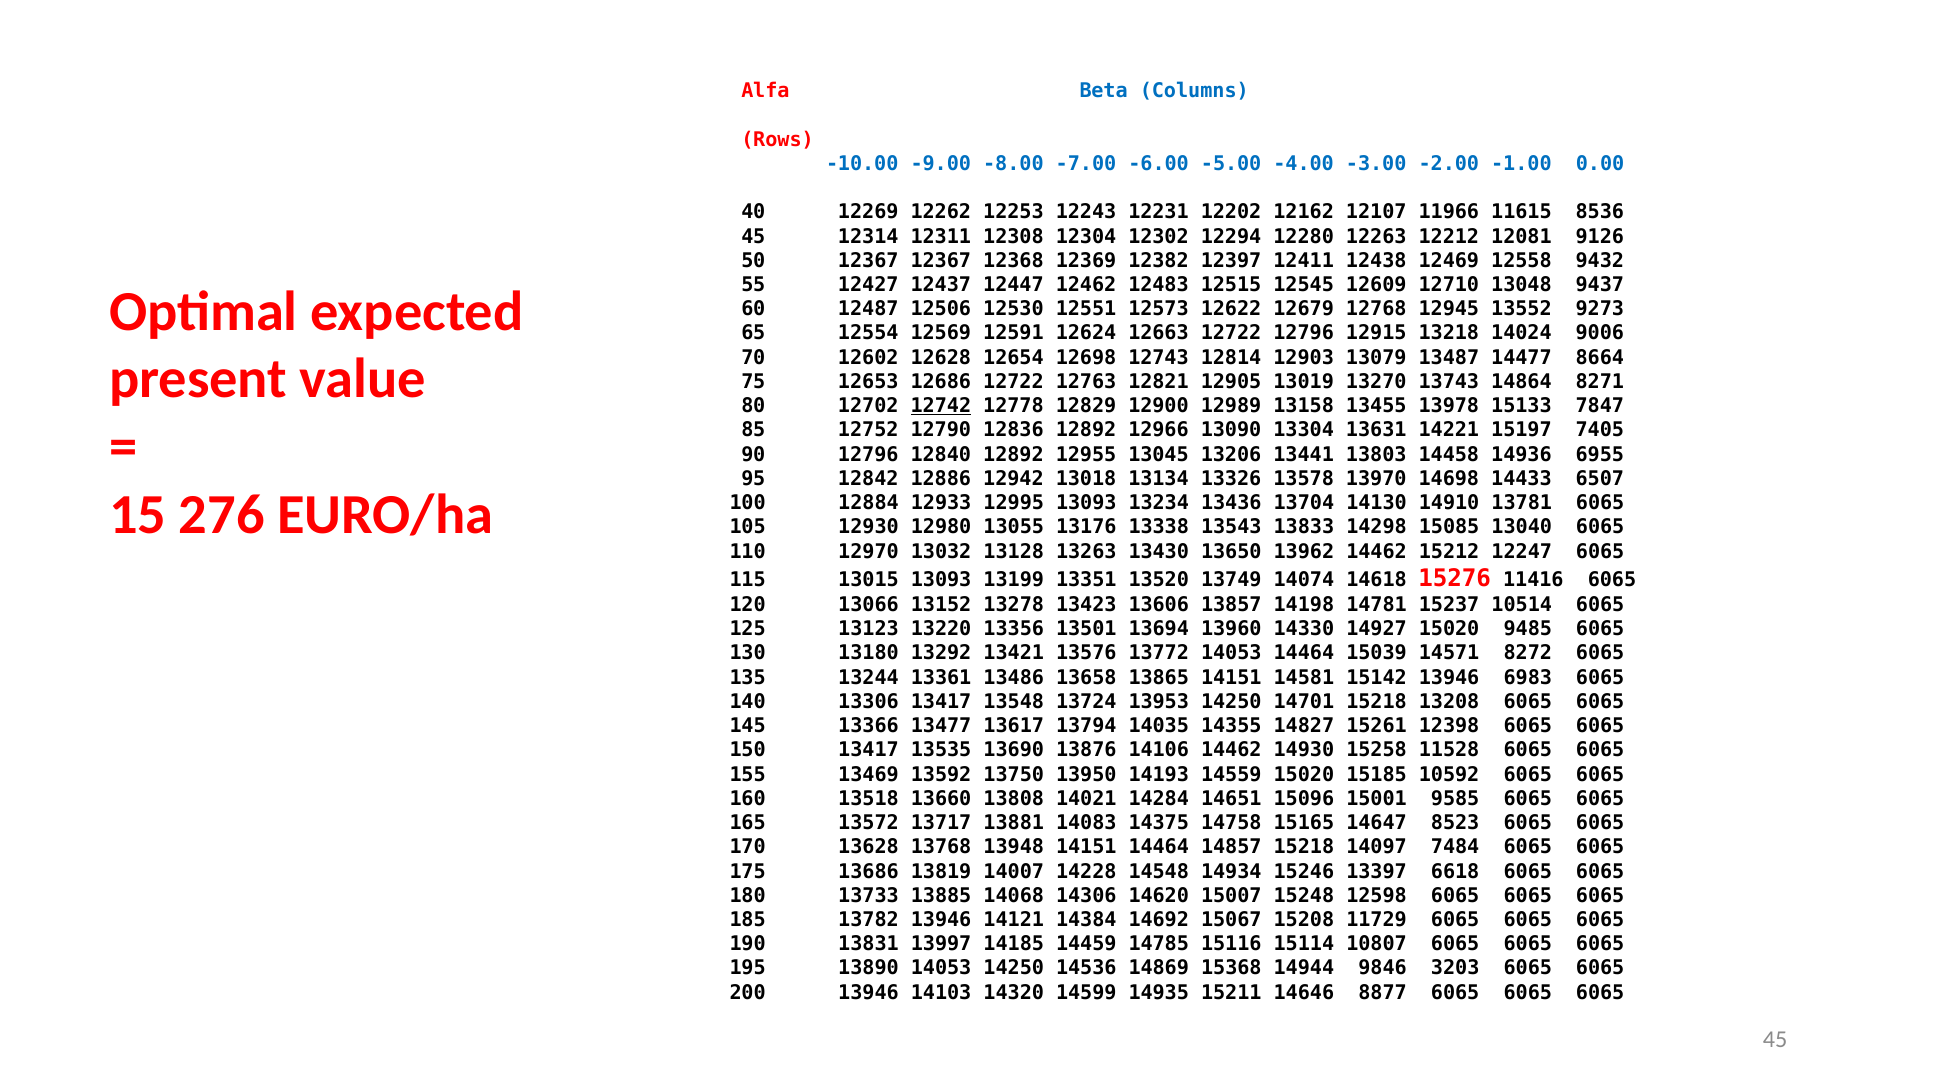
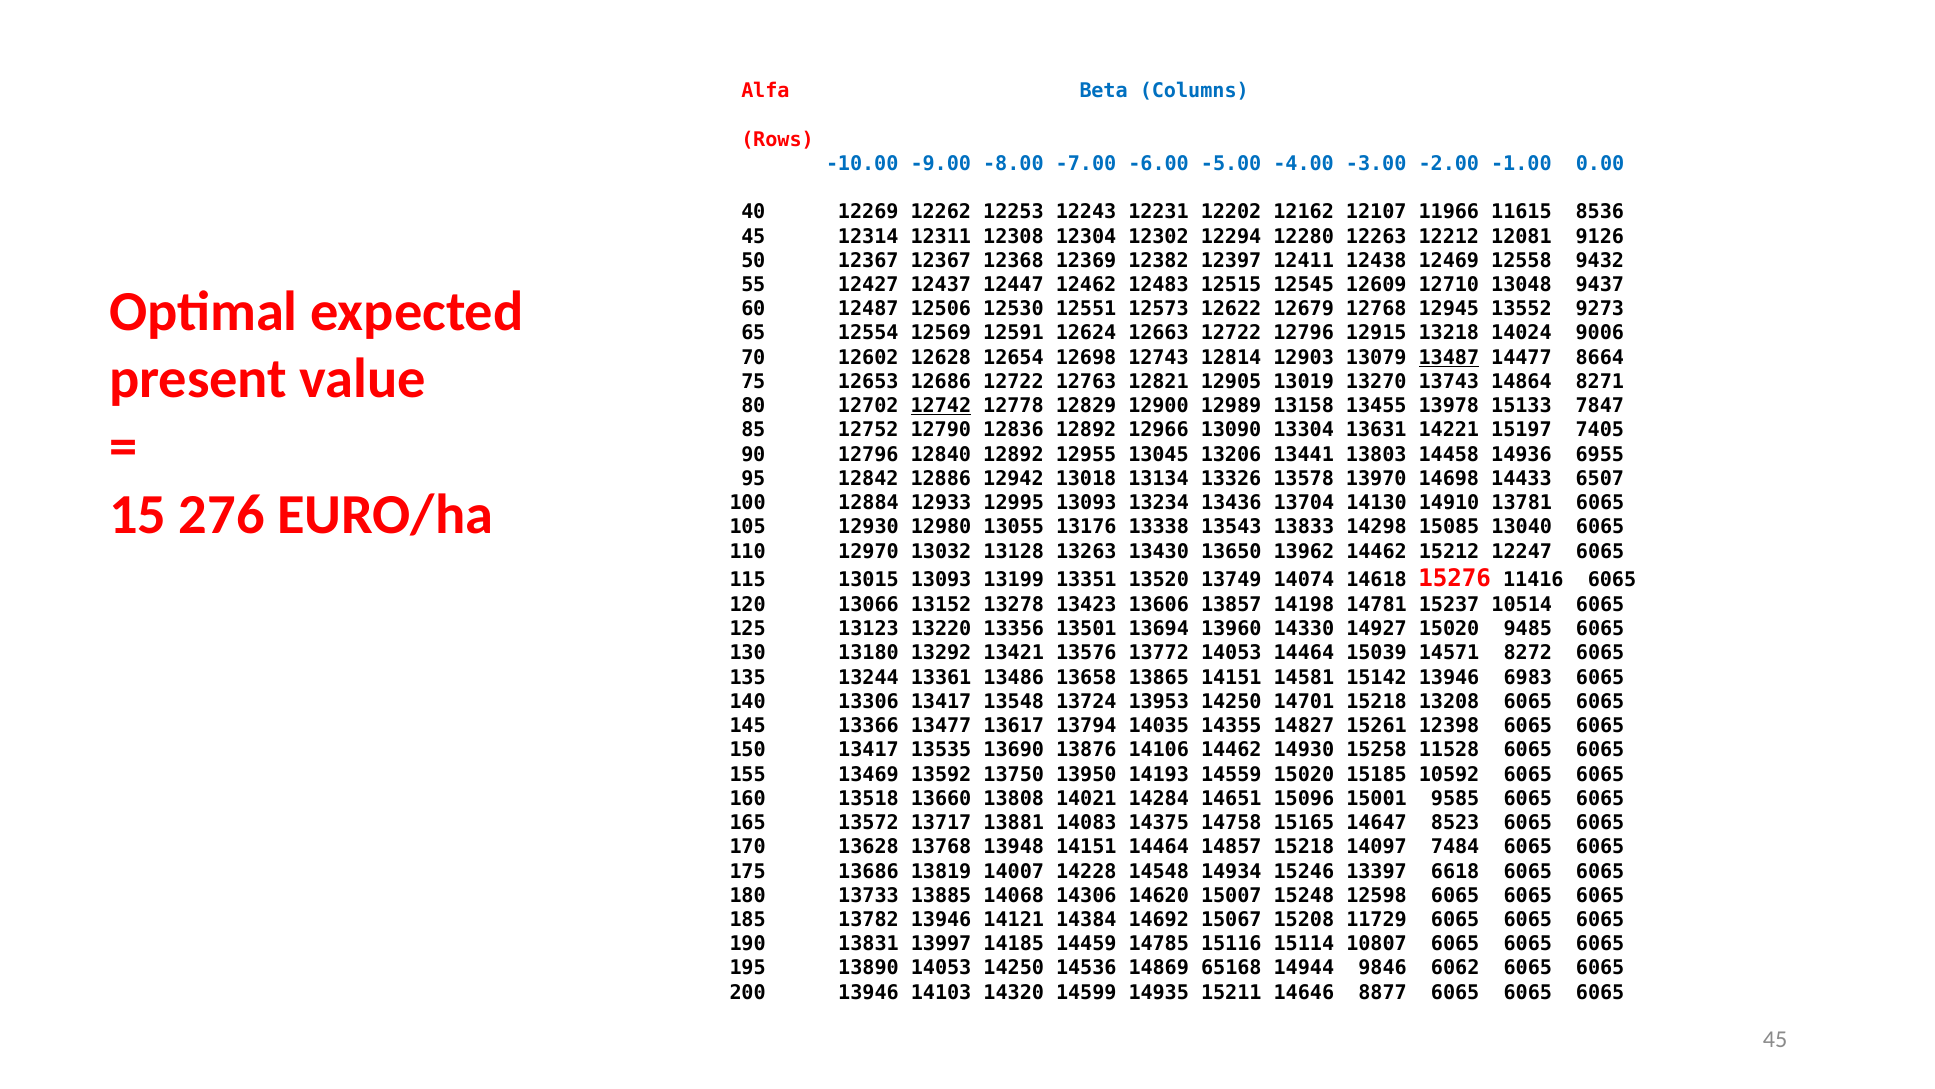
13487 underline: none -> present (1449, 357)
15368: 15368 -> 65168 (1231, 968)
3203: 3203 -> 6062 (1455, 968)
